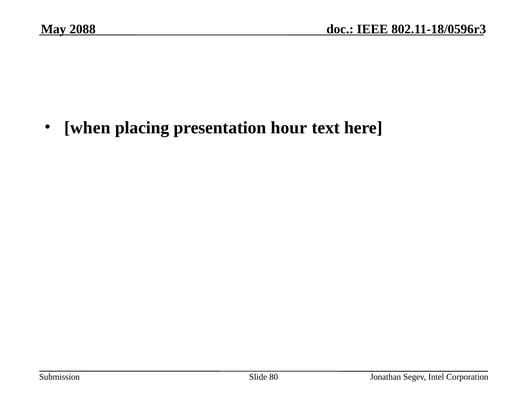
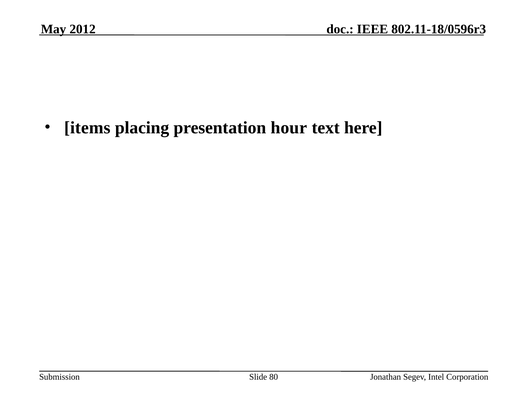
2088: 2088 -> 2012 (83, 29)
when: when -> items (87, 128)
